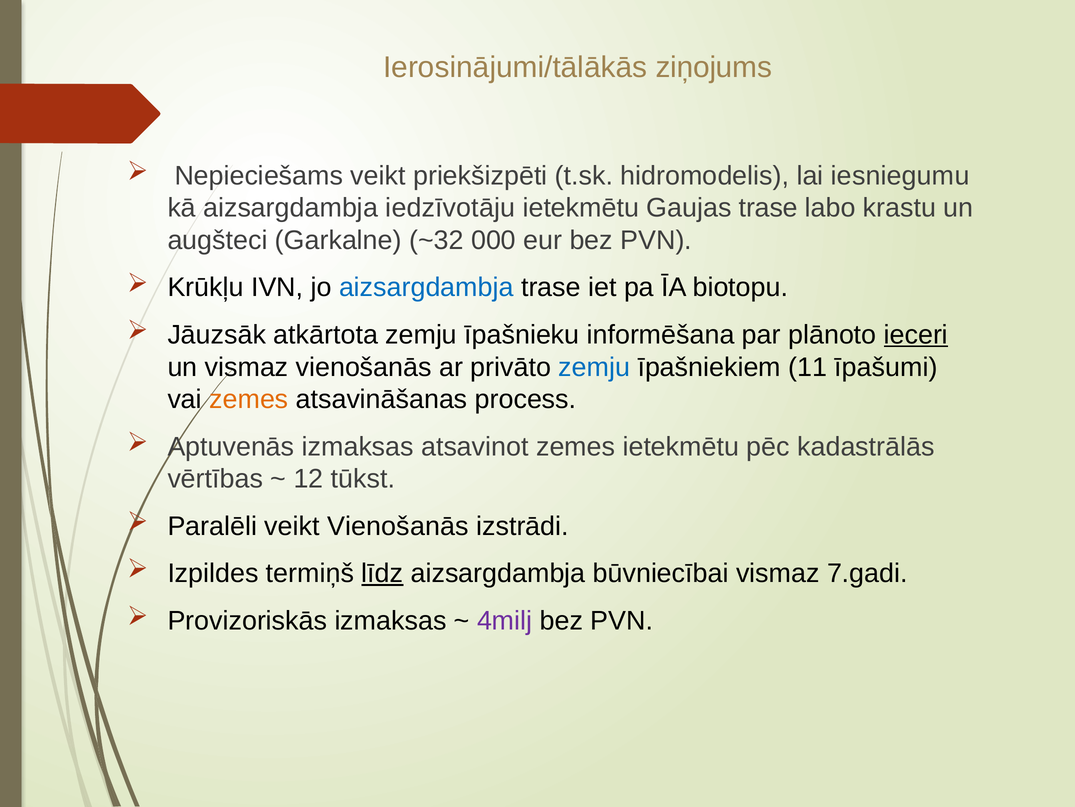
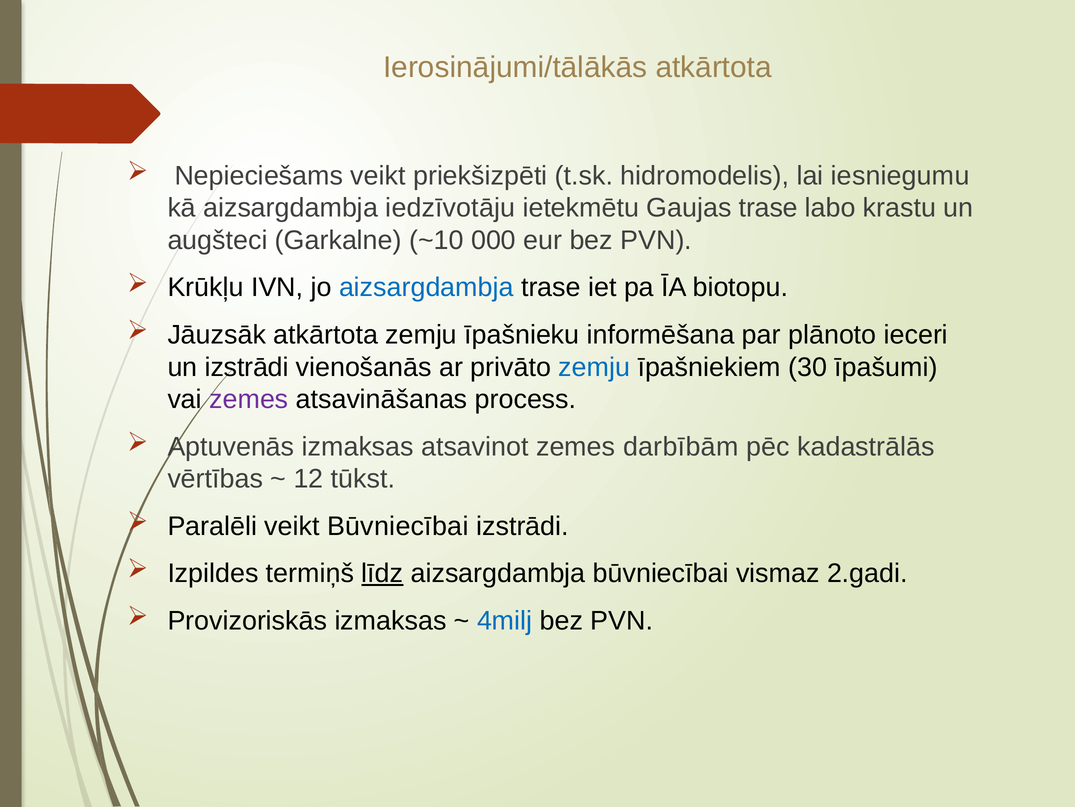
Ierosinājumi/tālākās ziņojums: ziņojums -> atkārtota (714, 67)
~32: ~32 -> ~10 (436, 240)
ieceri underline: present -> none (916, 335)
un vismaz: vismaz -> izstrādi (247, 367)
11: 11 -> 30 (808, 367)
zemes colour: orange -> purple (249, 399)
zemes ietekmētu: ietekmētu -> darbībām (681, 446)
veikt Vienošanās: Vienošanās -> Būvniecībai (398, 526)
7.gadi: 7.gadi -> 2.gadi (867, 573)
4milj colour: purple -> blue (505, 620)
